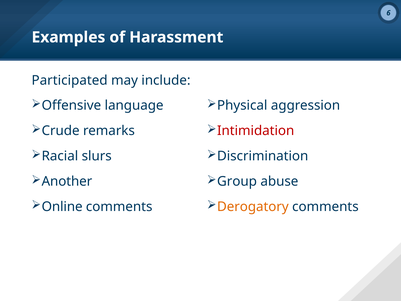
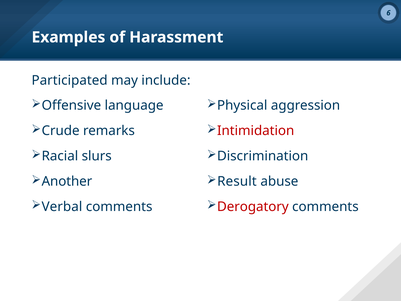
Group: Group -> Result (237, 181)
Online: Online -> Verbal (62, 206)
Derogatory colour: orange -> red (253, 206)
